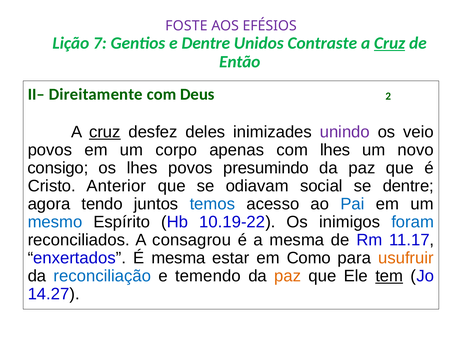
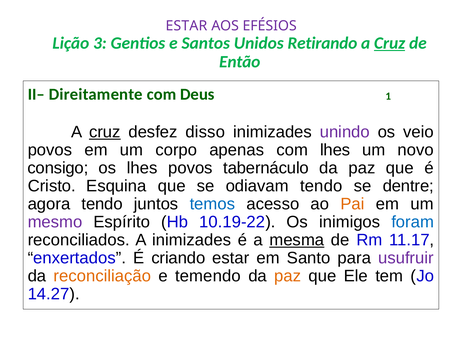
FOSTE: FOSTE -> ESTAR (186, 26)
7: 7 -> 3 (100, 43)
e Dentre: Dentre -> Santos (206, 43)
Contraste: Contraste -> Retirando (322, 43)
2: 2 -> 1 (388, 96)
deles: deles -> disso (205, 132)
presumindo: presumindo -> tabernáculo (266, 168)
Anterior: Anterior -> Esquina (116, 186)
odiavam social: social -> tendo (321, 186)
Pai colour: blue -> orange (353, 204)
mesmo colour: blue -> purple (55, 222)
A consagrou: consagrou -> inimizades (192, 240)
mesma underline: none -> present (297, 240)
É mesma: mesma -> criando (178, 258)
Como: Como -> Santo (309, 258)
usufruir colour: orange -> purple (406, 258)
reconciliação colour: blue -> orange (102, 276)
tem underline: present -> none (389, 276)
